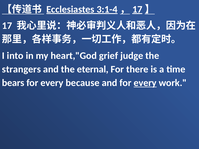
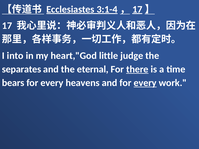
grief: grief -> little (109, 56)
strangers: strangers -> separates (21, 69)
there underline: none -> present (137, 69)
because: because -> heavens (83, 83)
